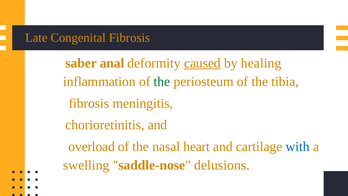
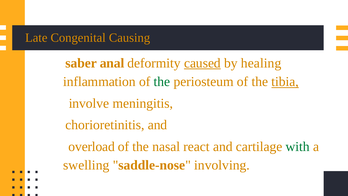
Congenital Fibrosis: Fibrosis -> Causing (129, 38)
tibia underline: none -> present (285, 82)
fibrosis: fibrosis -> involve (89, 103)
heart: heart -> react (197, 146)
with colour: blue -> green (298, 146)
delusions: delusions -> involving (222, 165)
